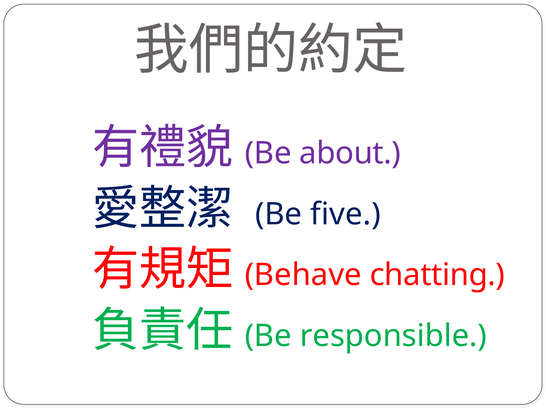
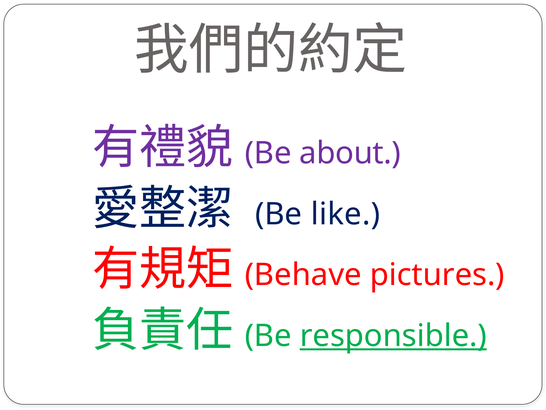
five: five -> like (345, 214)
chatting: chatting -> pictures (437, 275)
responsible underline: none -> present (393, 335)
